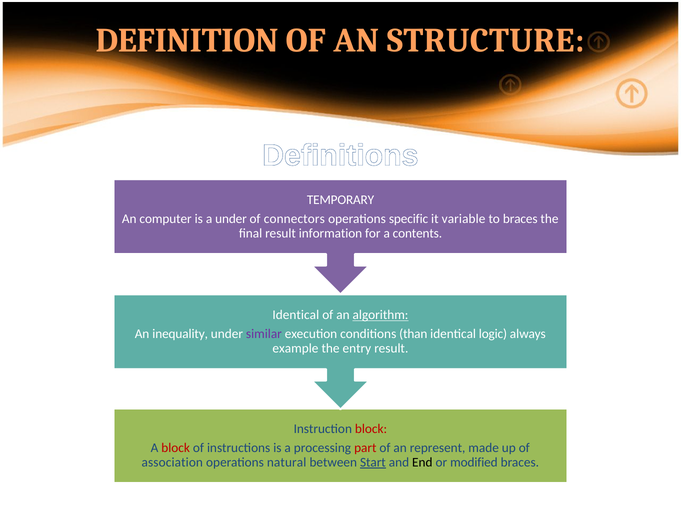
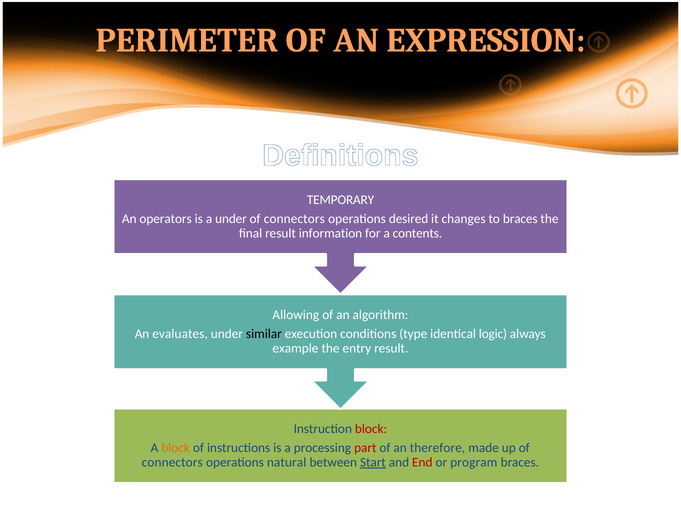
DEFINITION: DEFINITION -> PERIMETER (187, 40)
STRUCTURE: STRUCTURE -> EXPRESSION (486, 40)
computer: computer -> operators (166, 219)
specific: specific -> desired (409, 219)
variable: variable -> changes (464, 219)
Identical: Identical -> Allowing (296, 315)
algorithm underline: present -> none (381, 315)
inequality: inequality -> evaluates (180, 334)
similar colour: purple -> black (264, 334)
than: than -> type (413, 334)
block colour: red -> orange (176, 448)
represent: represent -> therefore (437, 448)
association: association -> connectors (172, 462)
End colour: black -> red (422, 462)
modified: modified -> program (474, 462)
